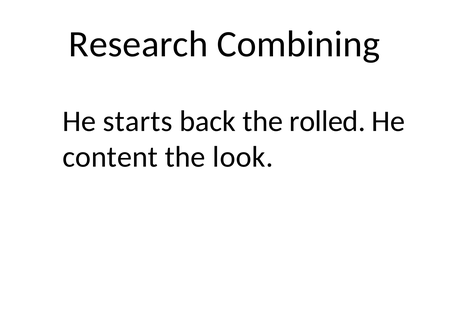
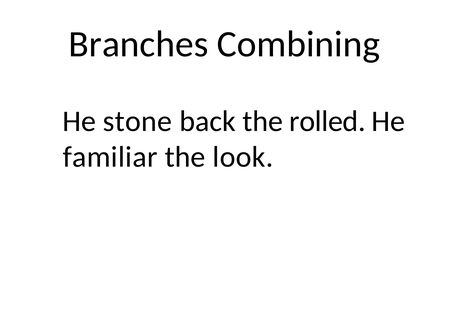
Research: Research -> Branches (139, 44)
starts: starts -> stone (138, 121)
content: content -> familiar (110, 157)
